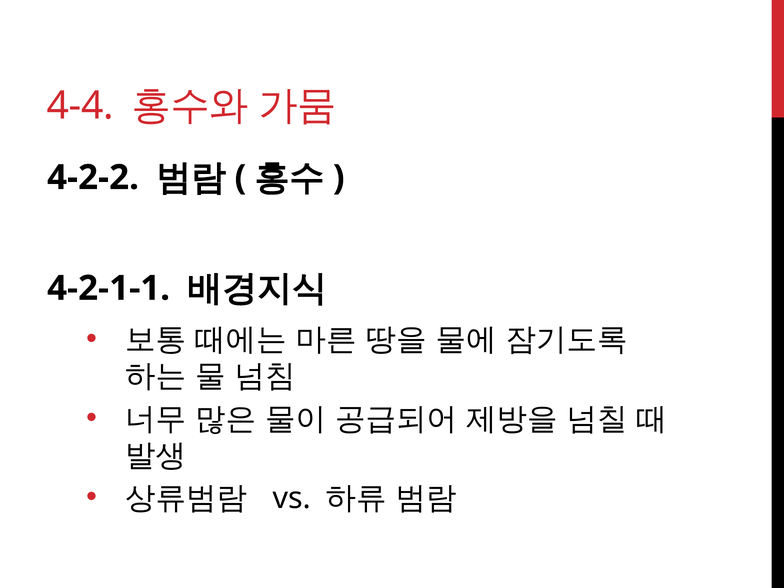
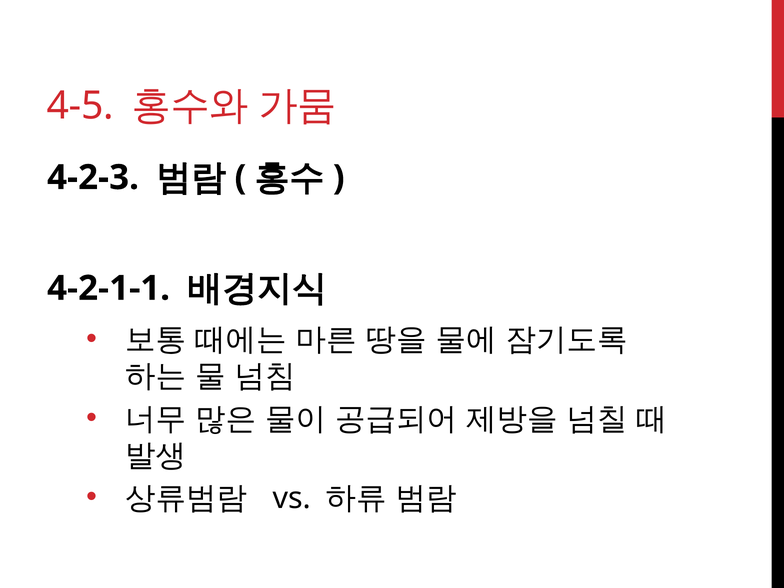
4-4: 4-4 -> 4-5 (80, 106)
4-2-2: 4-2-2 -> 4-2-3 (93, 178)
